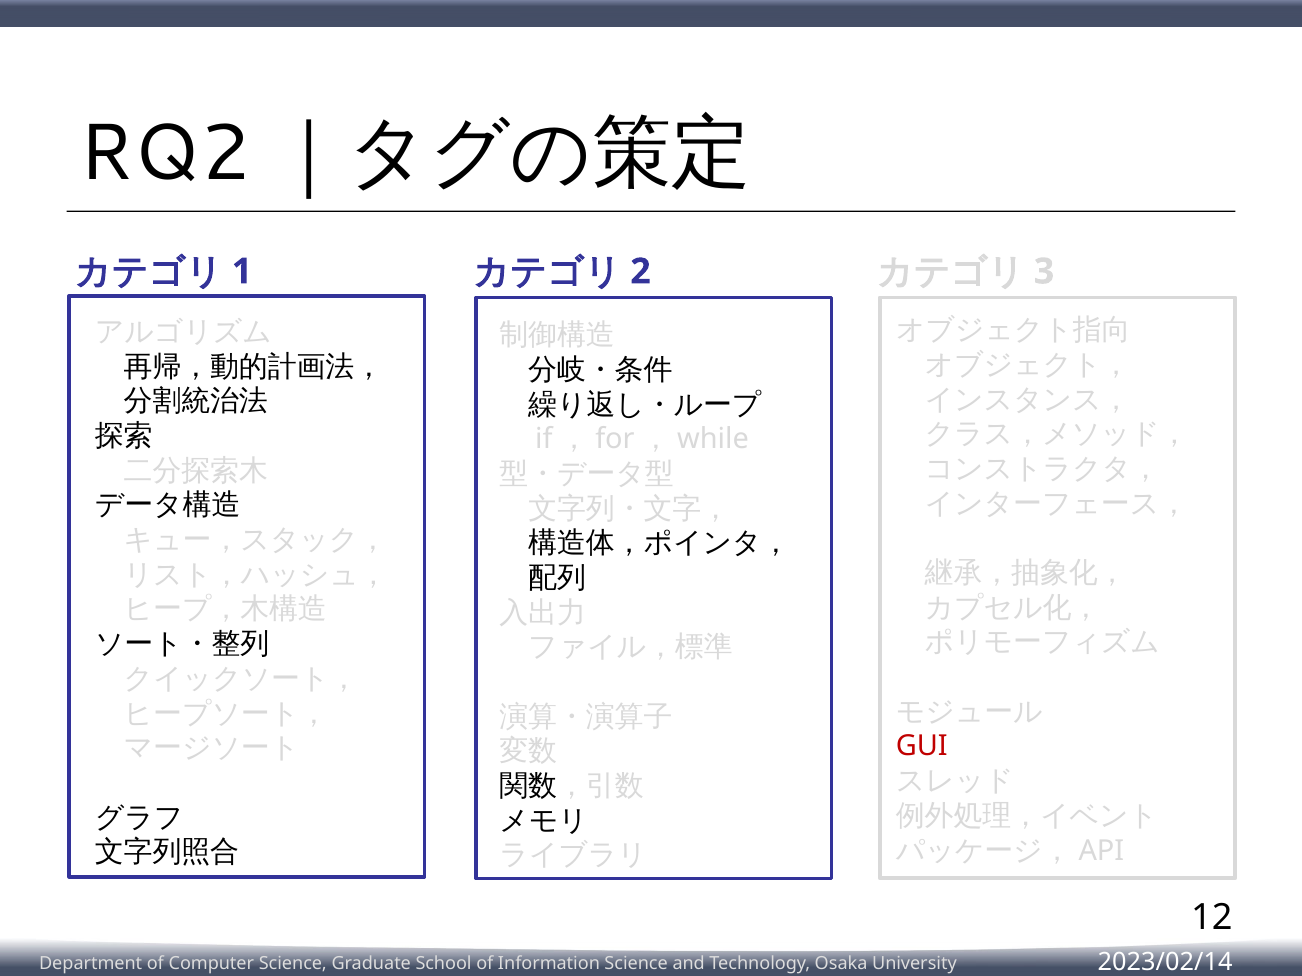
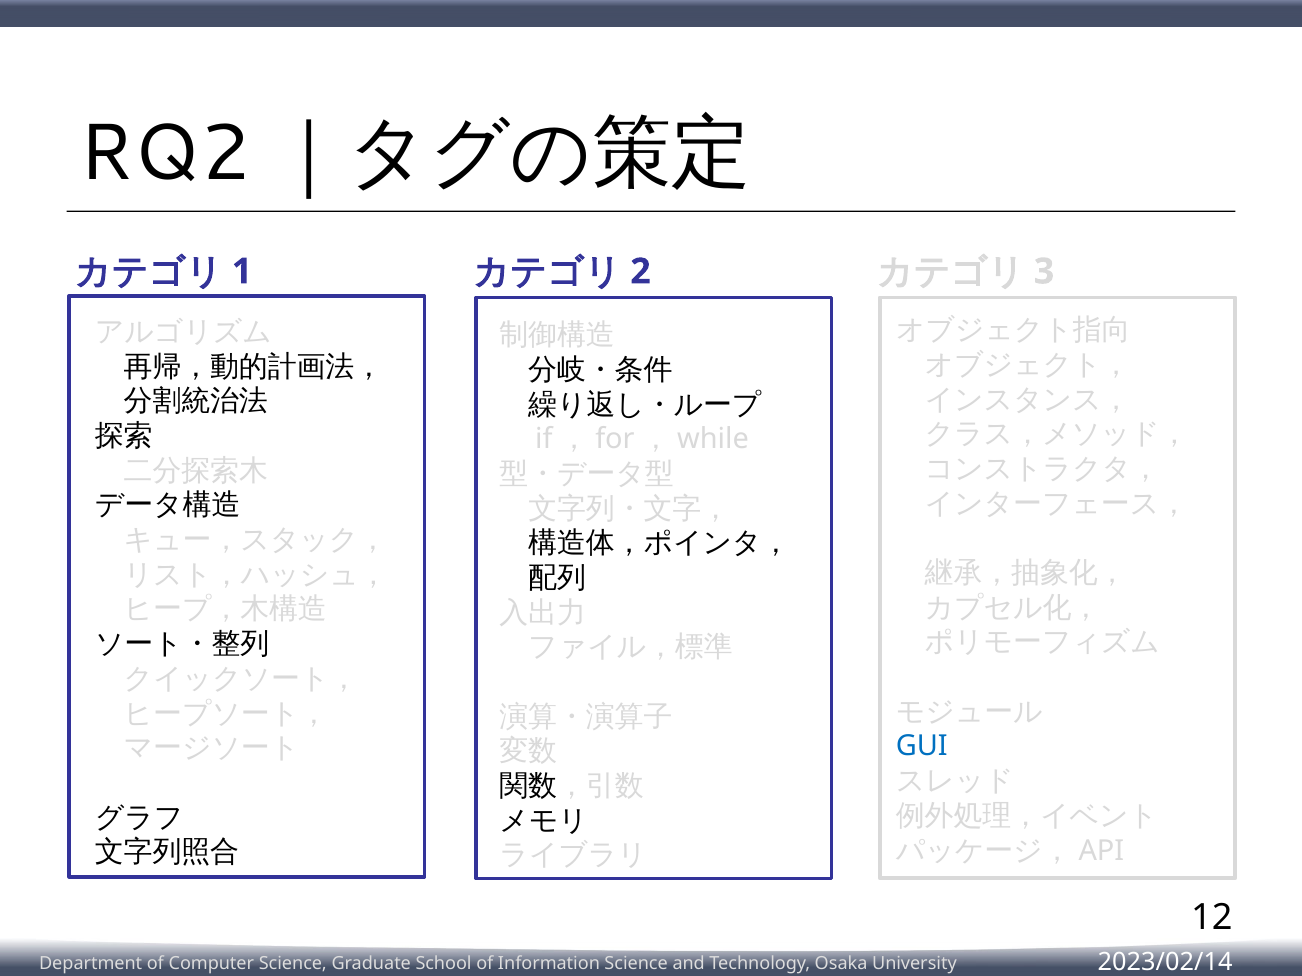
GUI colour: red -> blue (922, 747)
